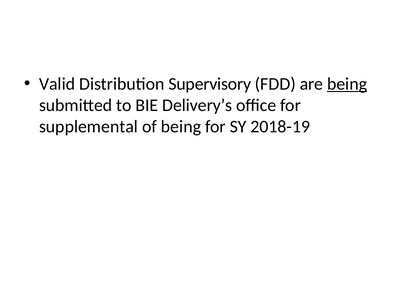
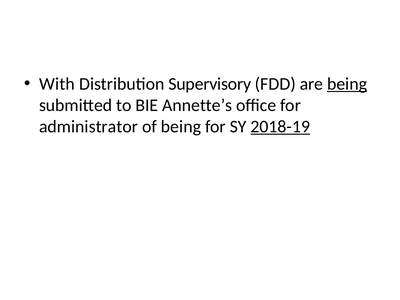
Valid: Valid -> With (57, 84)
Delivery’s: Delivery’s -> Annette’s (197, 105)
supplemental: supplemental -> administrator (88, 127)
2018-19 underline: none -> present (280, 127)
